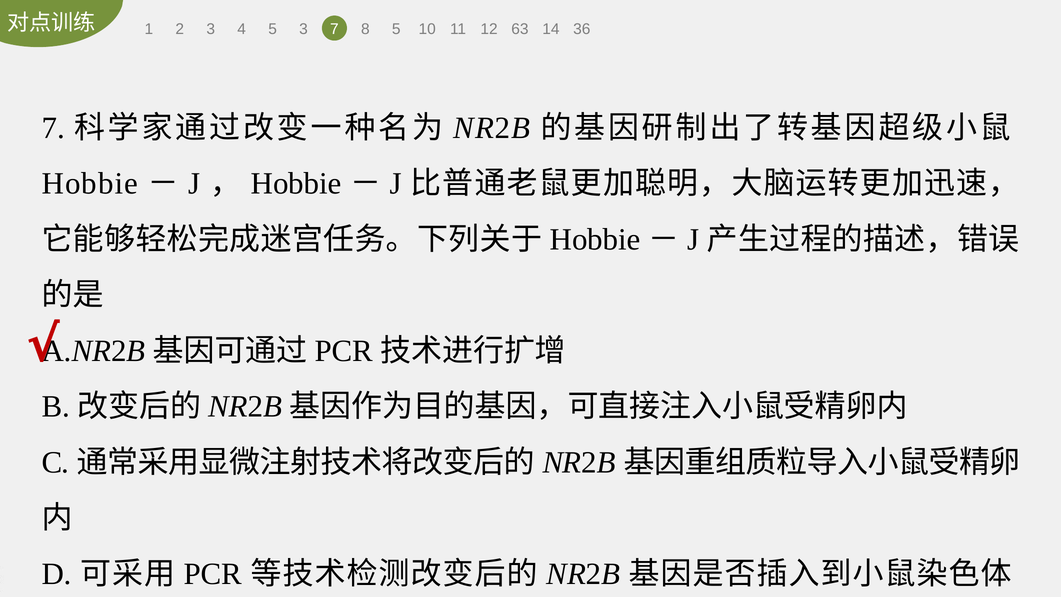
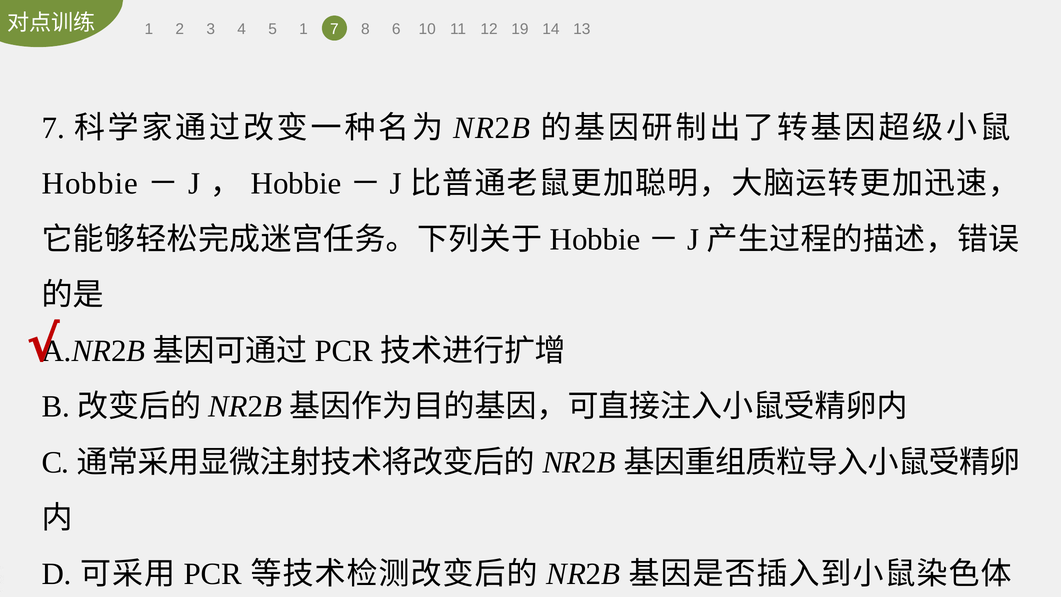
5 3: 3 -> 1 (303, 29)
8 5: 5 -> 6 (396, 29)
63: 63 -> 19 (520, 29)
36: 36 -> 13 (582, 29)
